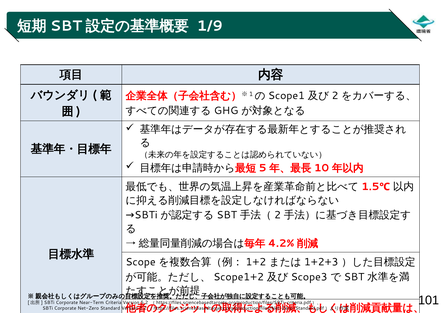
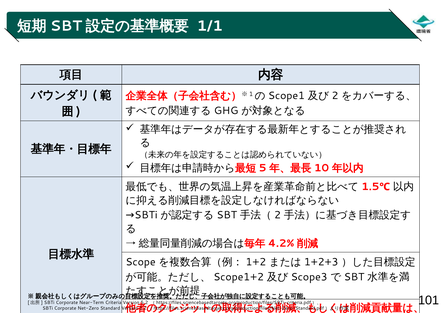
1/9: 1/9 -> 1/1 (210, 26)
